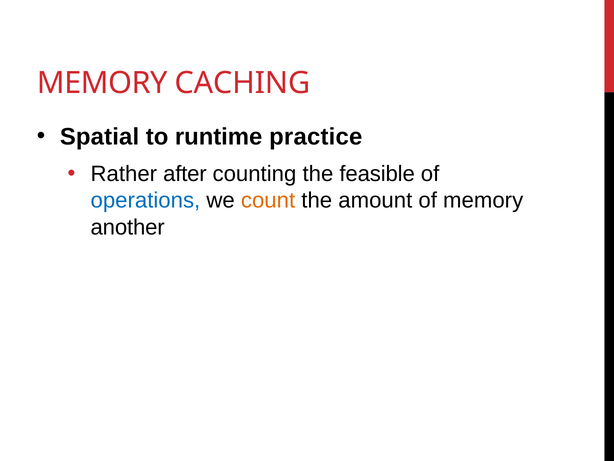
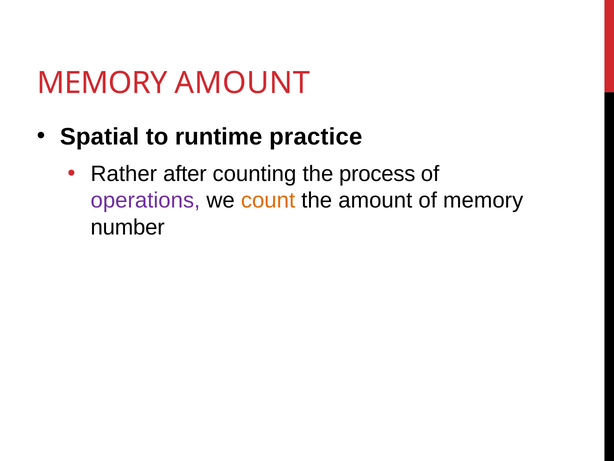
MEMORY CACHING: CACHING -> AMOUNT (242, 83)
feasible: feasible -> process (377, 174)
operations colour: blue -> purple (145, 200)
another: another -> number (128, 227)
